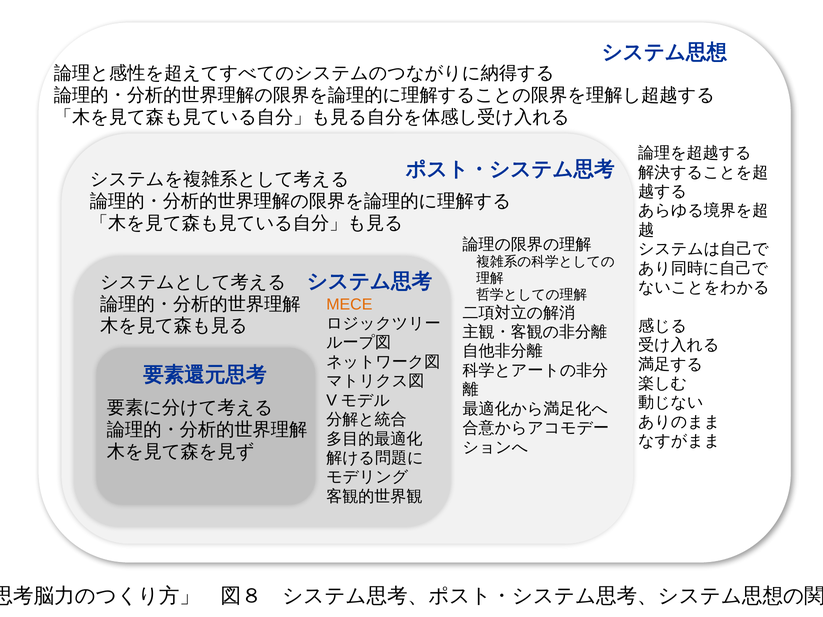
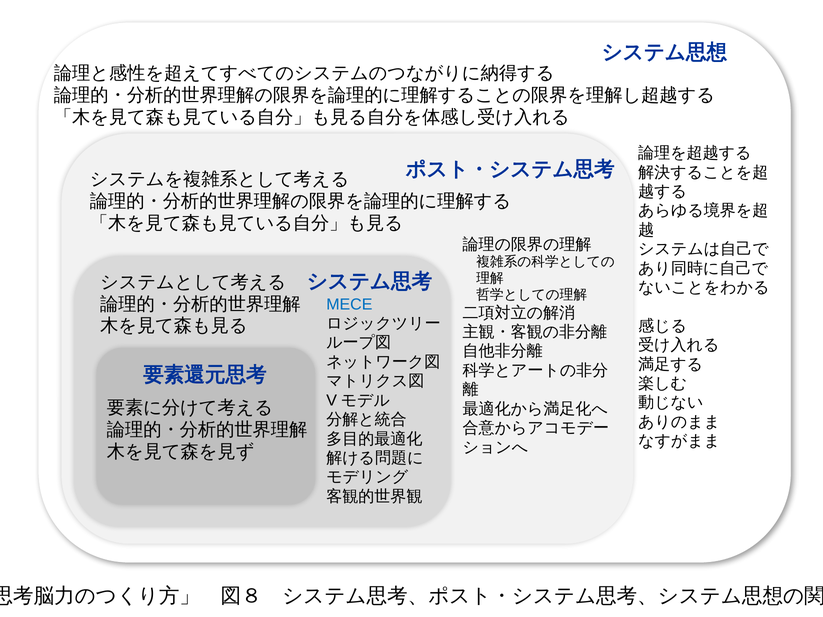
MECE colour: orange -> blue (349, 304)
